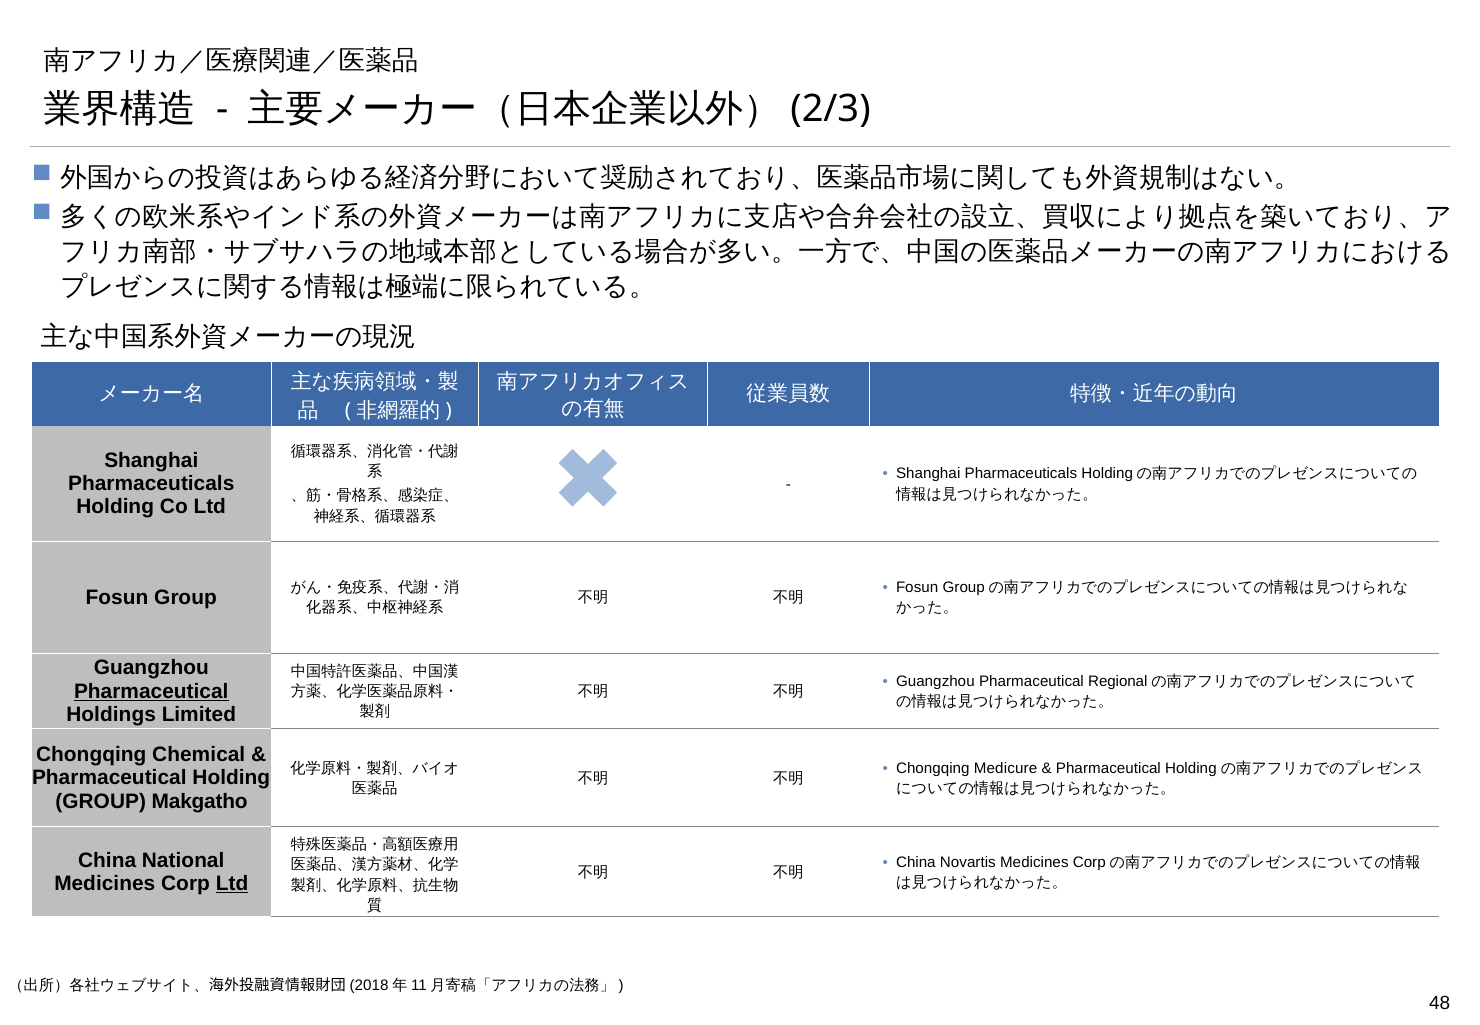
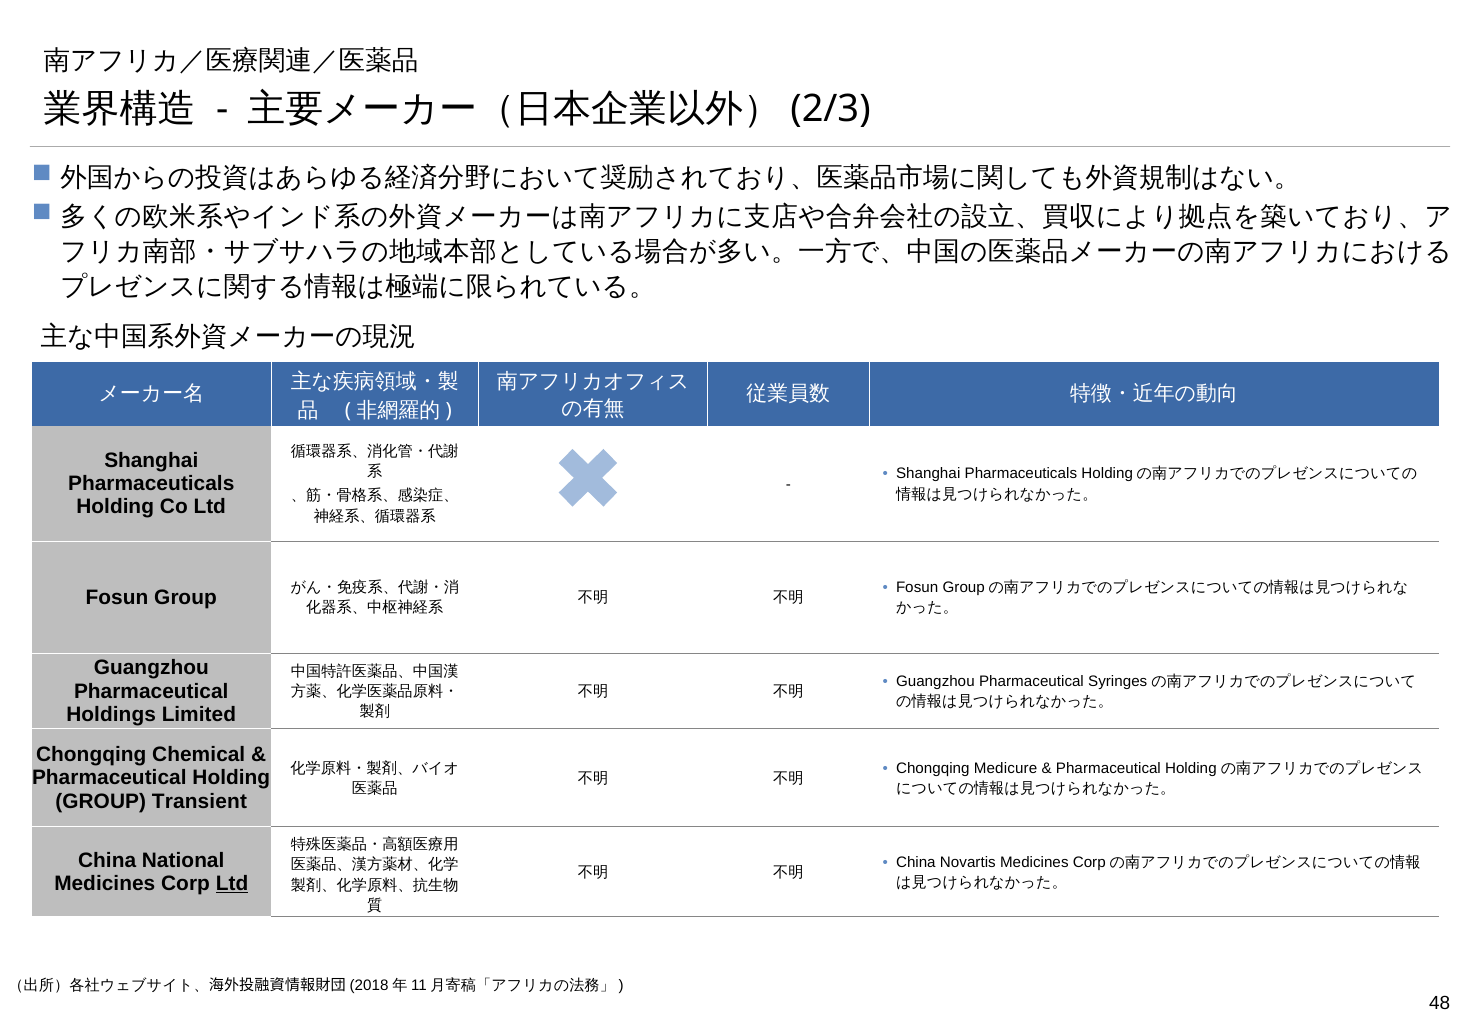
Regional: Regional -> Syringes (1118, 681)
Pharmaceutical underline: present -> none (151, 691)
Makgatho: Makgatho -> Transient (199, 801)
